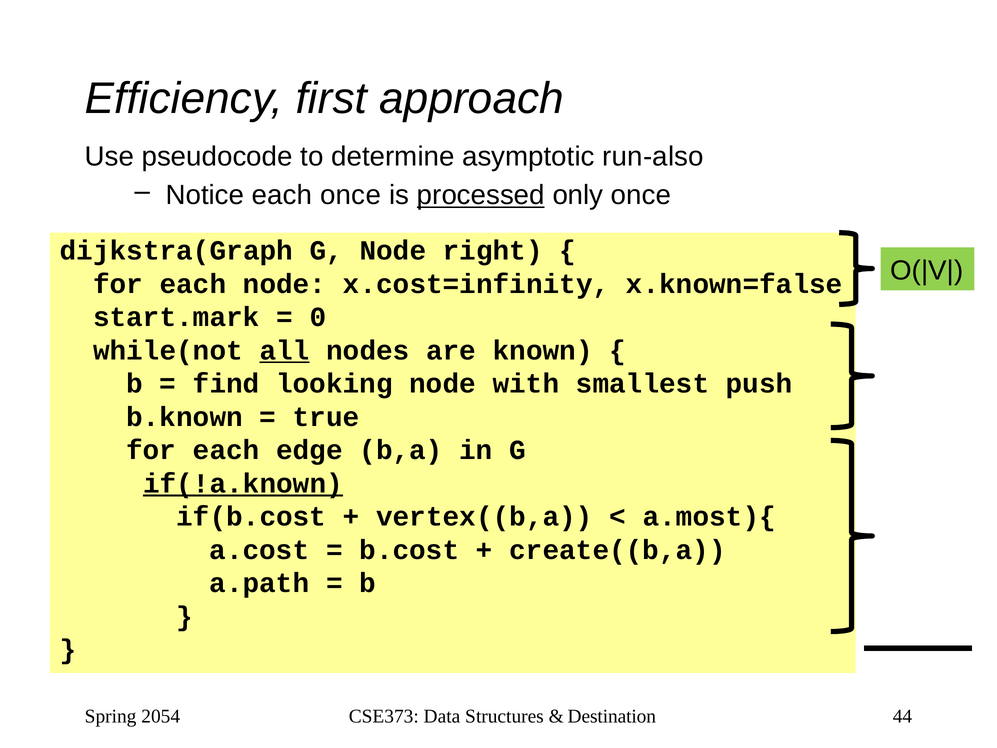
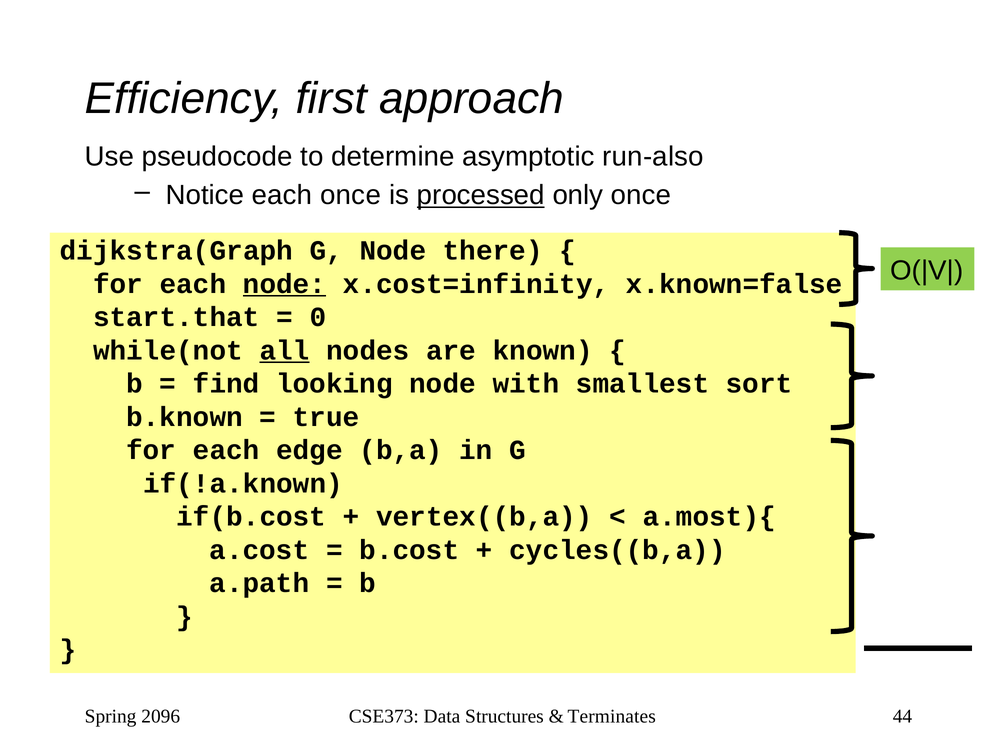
right: right -> there (493, 251)
node underline: none -> present (284, 284)
start.mark: start.mark -> start.that (176, 317)
push: push -> sort (759, 384)
if(!a.known underline: present -> none (243, 483)
create((b,a: create((b,a -> cycles((b,a (617, 550)
2054: 2054 -> 2096 (161, 716)
Destination: Destination -> Terminates (612, 716)
